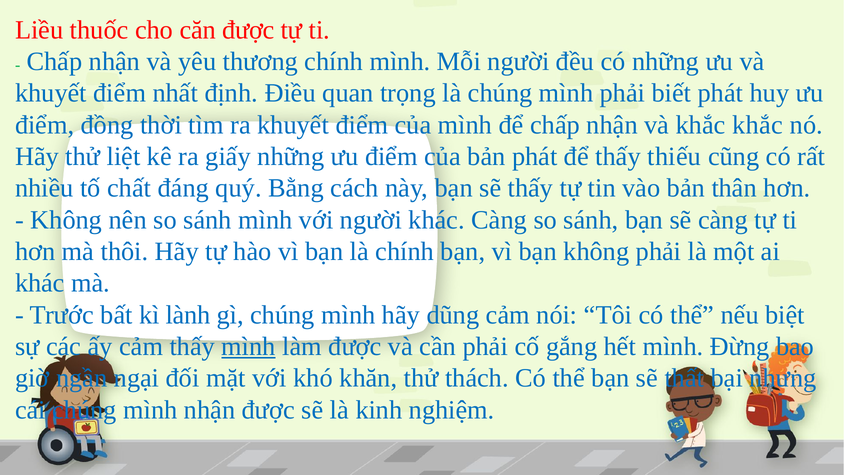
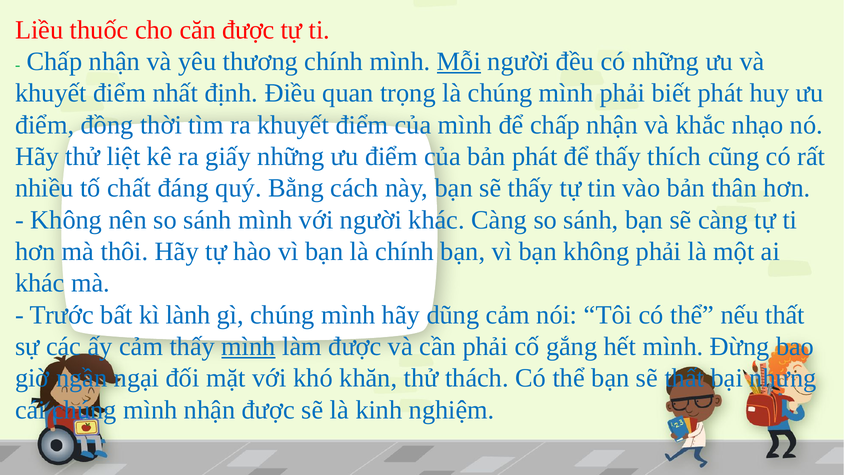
Mỗi underline: none -> present (459, 62)
khắc khắc: khắc -> nhạo (758, 125)
thiếu: thiếu -> thích (674, 156)
nếu biệt: biệt -> thất (785, 315)
